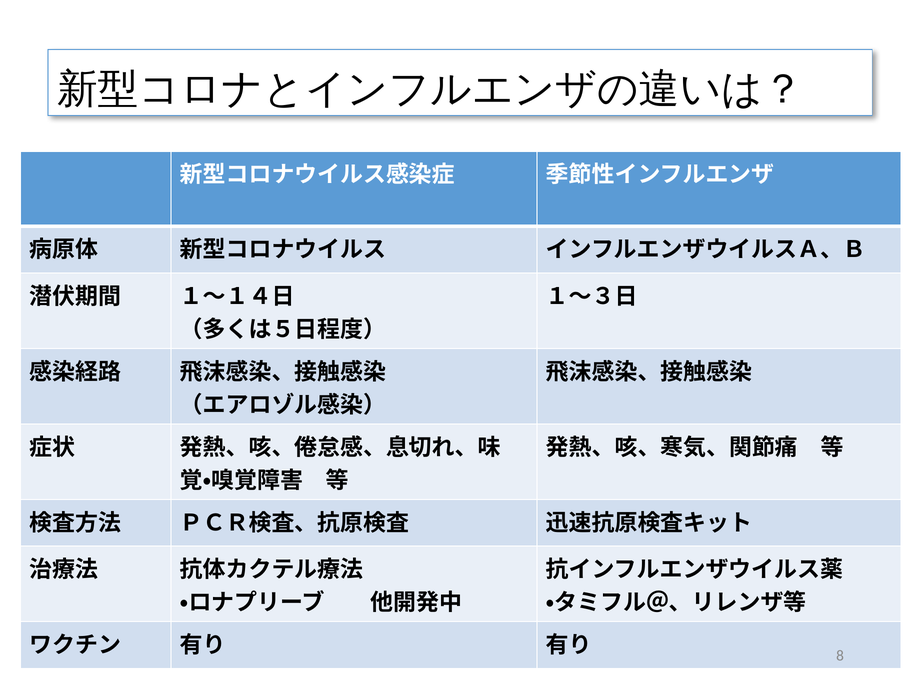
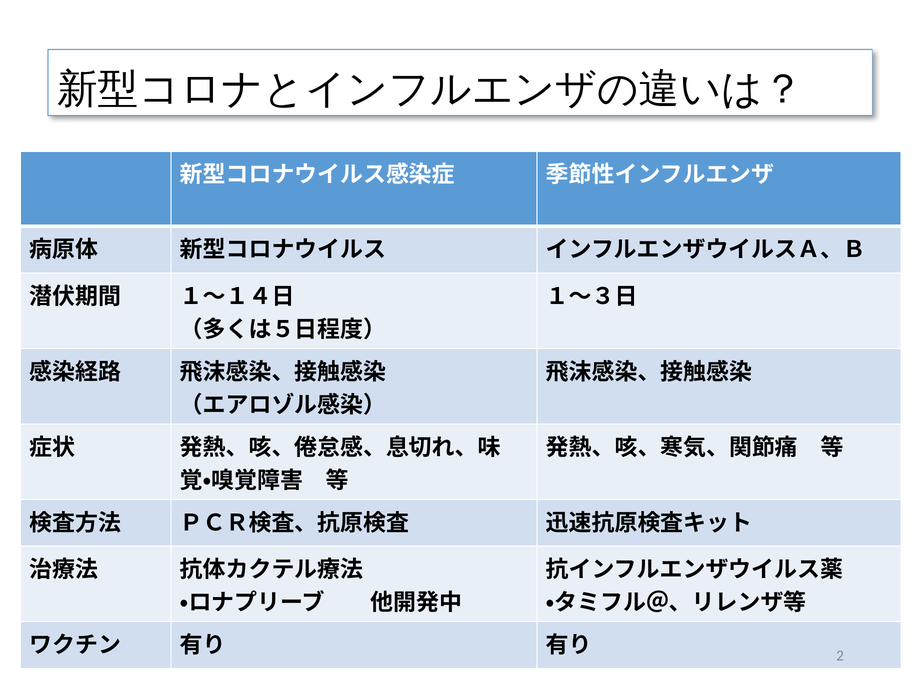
8: 8 -> 2 (840, 656)
